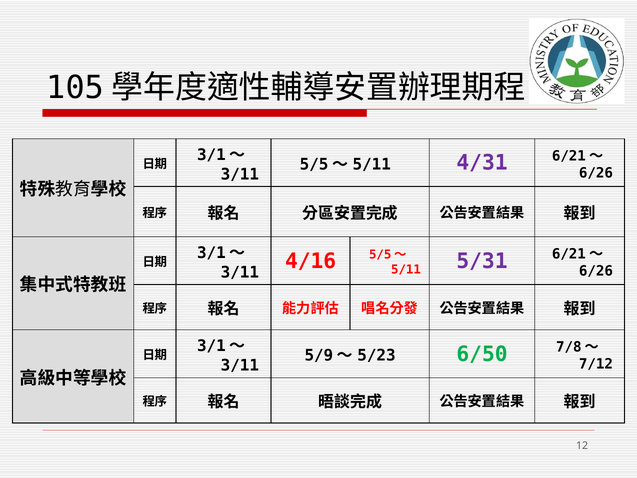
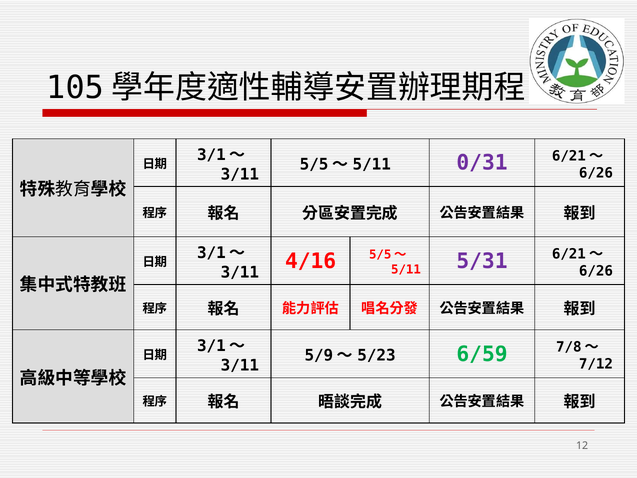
4/31: 4/31 -> 0/31 (482, 163)
6/50: 6/50 -> 6/59 (482, 354)
